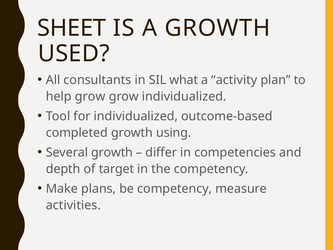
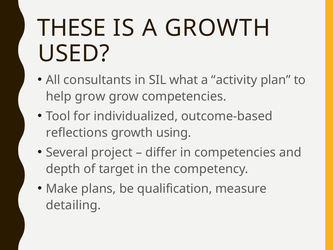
SHEET: SHEET -> THESE (72, 28)
grow individualized: individualized -> competencies (184, 96)
completed: completed -> reflections (77, 133)
Several growth: growth -> project (112, 152)
be competency: competency -> qualification (175, 188)
activities: activities -> detailing (73, 205)
